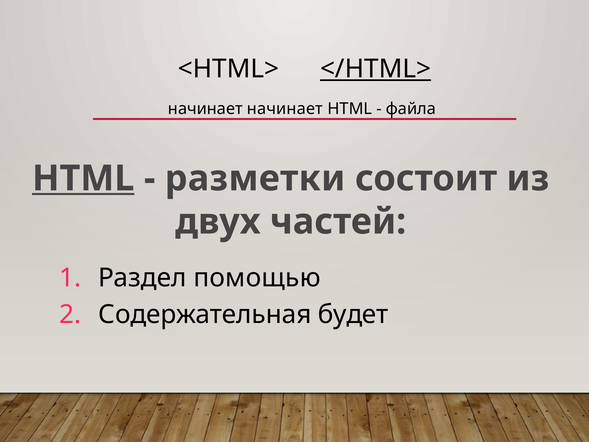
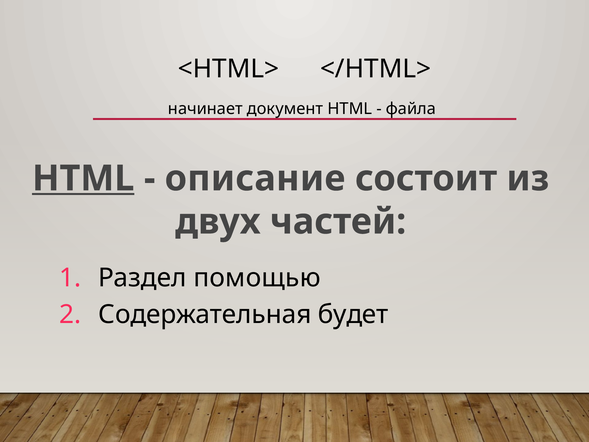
</HTML> underline: present -> none (376, 69)
начинает начинает: начинает -> документ (285, 109)
разметки: разметки -> описание (255, 178)
